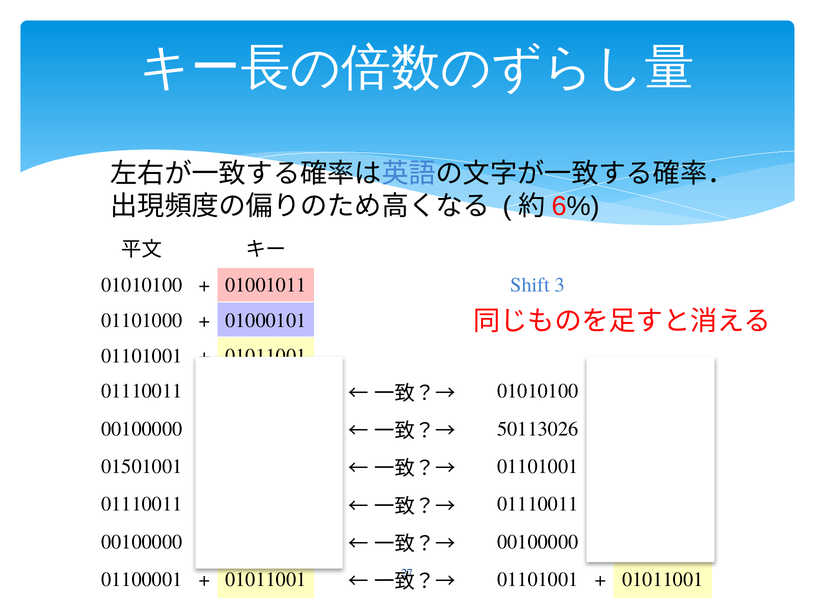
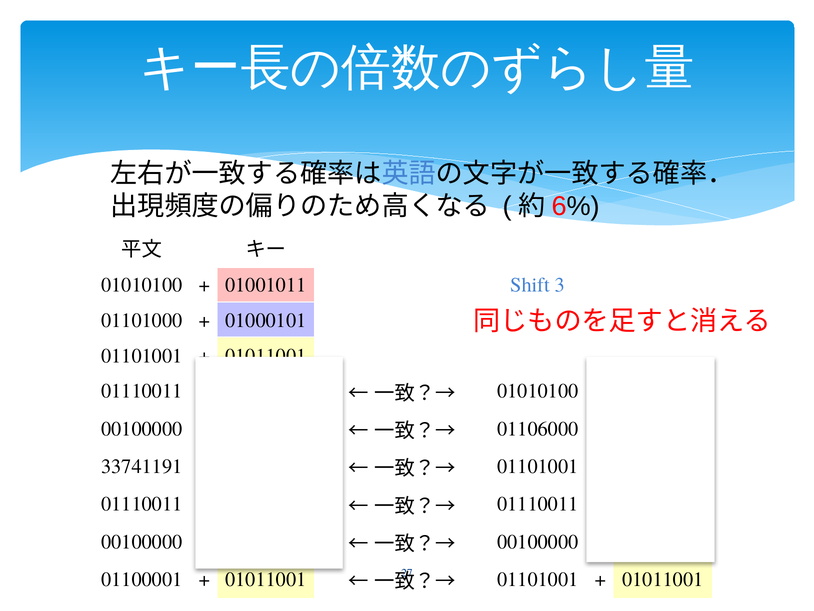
50113026: 50113026 -> 01106000 (538, 429)
01501001: 01501001 -> 33741191 (142, 466)
